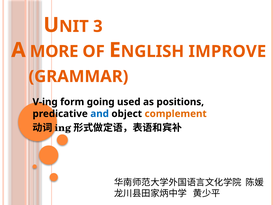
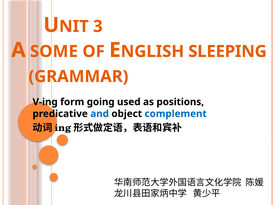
MORE: MORE -> SOME (54, 51)
IMPROVE: IMPROVE -> SLEEPING (227, 51)
complement colour: orange -> blue (176, 114)
